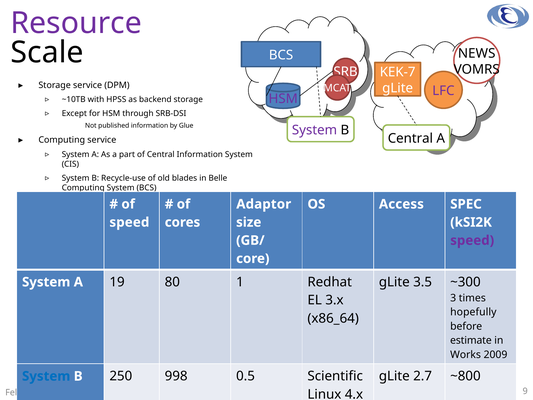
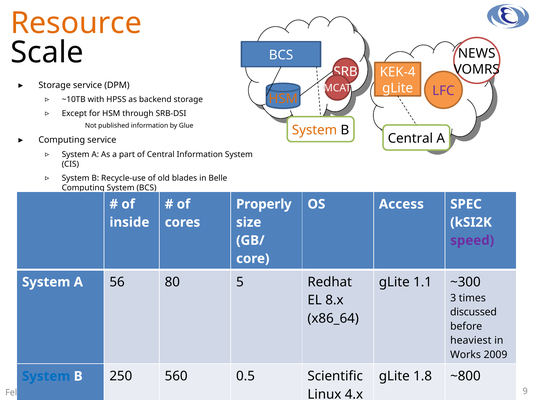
Resource colour: purple -> orange (76, 23)
KEK-7: KEK-7 -> KEK-4 (398, 72)
HSM colour: purple -> orange (283, 99)
System colour: purple -> orange (315, 130)
Adaptor: Adaptor -> Properly (264, 204)
speed: speed -> inside (129, 222)
3.5: 3.5 -> 1.1 (423, 282)
19: 19 -> 56 (117, 282)
1: 1 -> 5 (240, 282)
3.x: 3.x -> 8.x (334, 300)
hopefully: hopefully -> discussed (473, 312)
estimate: estimate -> heaviest (471, 340)
2.7: 2.7 -> 1.8 (423, 376)
998: 998 -> 560 (176, 376)
